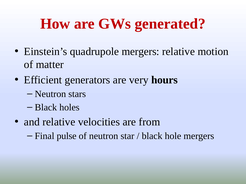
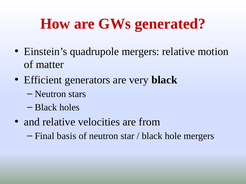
very hours: hours -> black (164, 80)
pulse: pulse -> basis (66, 136)
